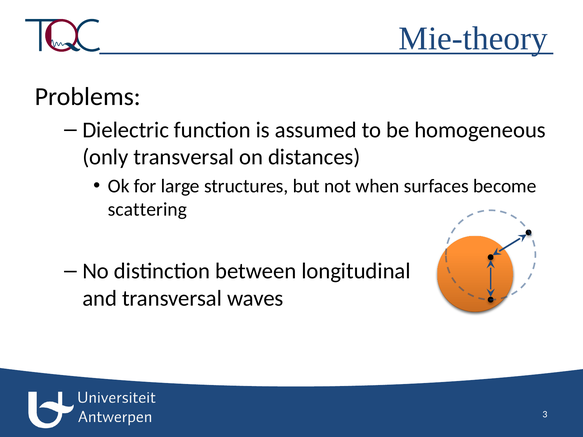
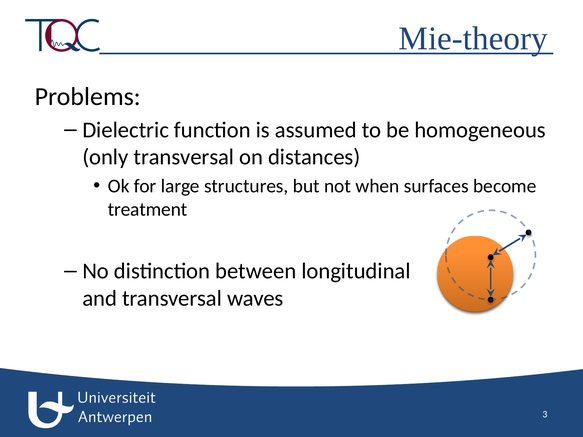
scattering: scattering -> treatment (148, 210)
